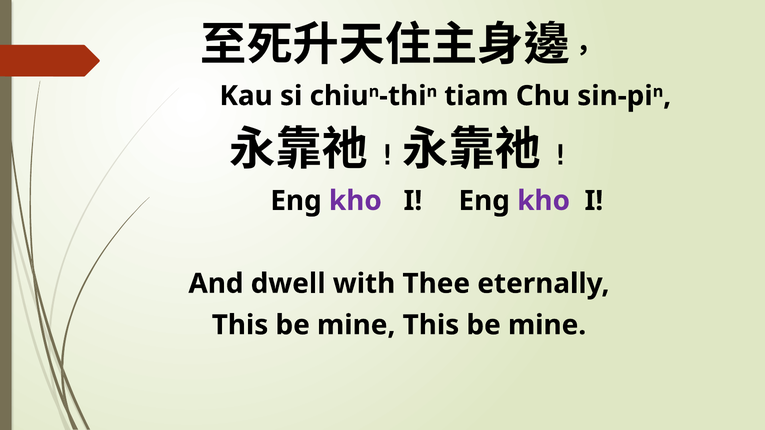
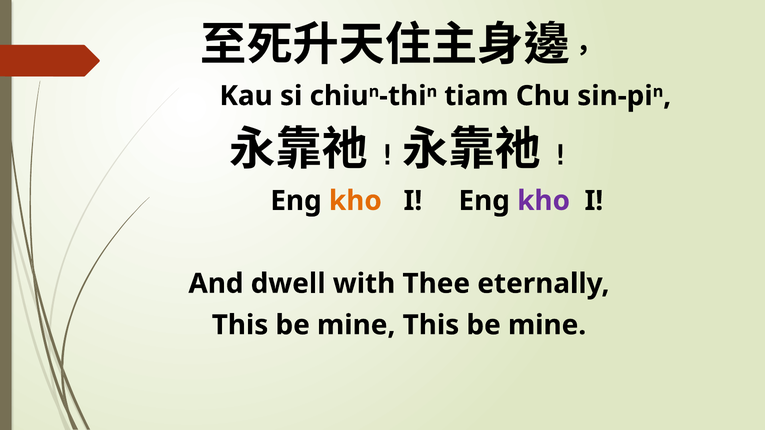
kho colour: purple -> orange (355, 201)
